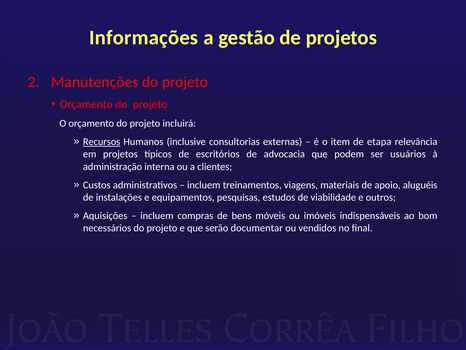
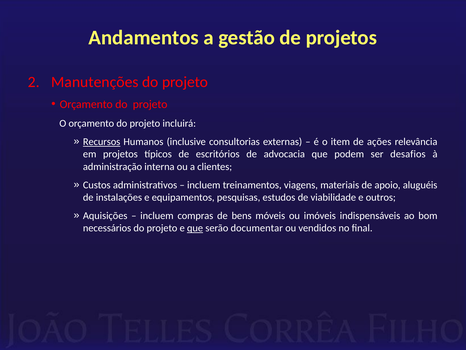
Informações: Informações -> Andamentos (144, 38)
etapa: etapa -> ações (379, 142)
usuários: usuários -> desafios (408, 154)
que underline: none -> present (195, 228)
